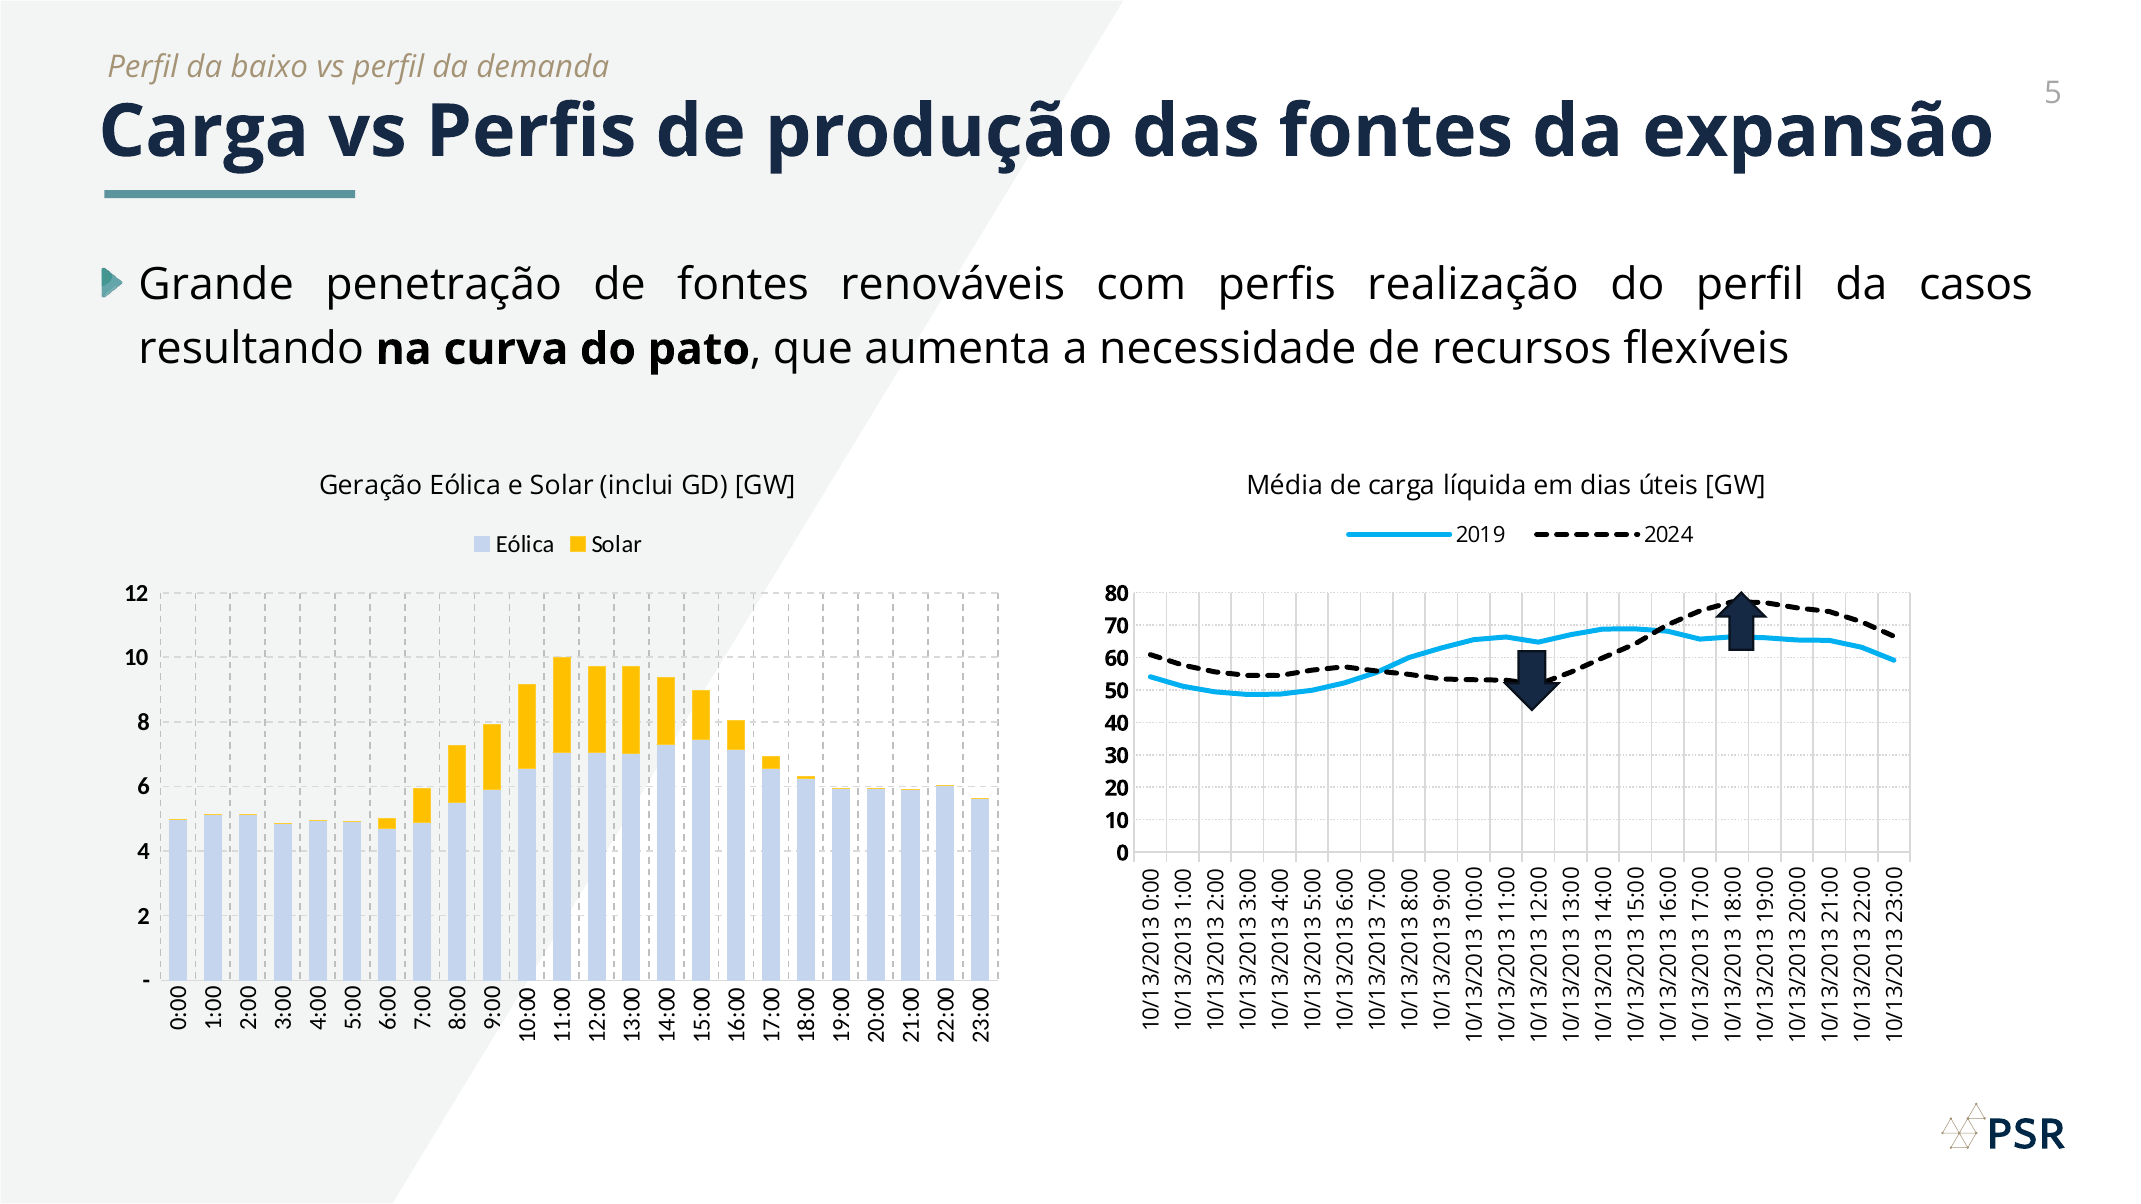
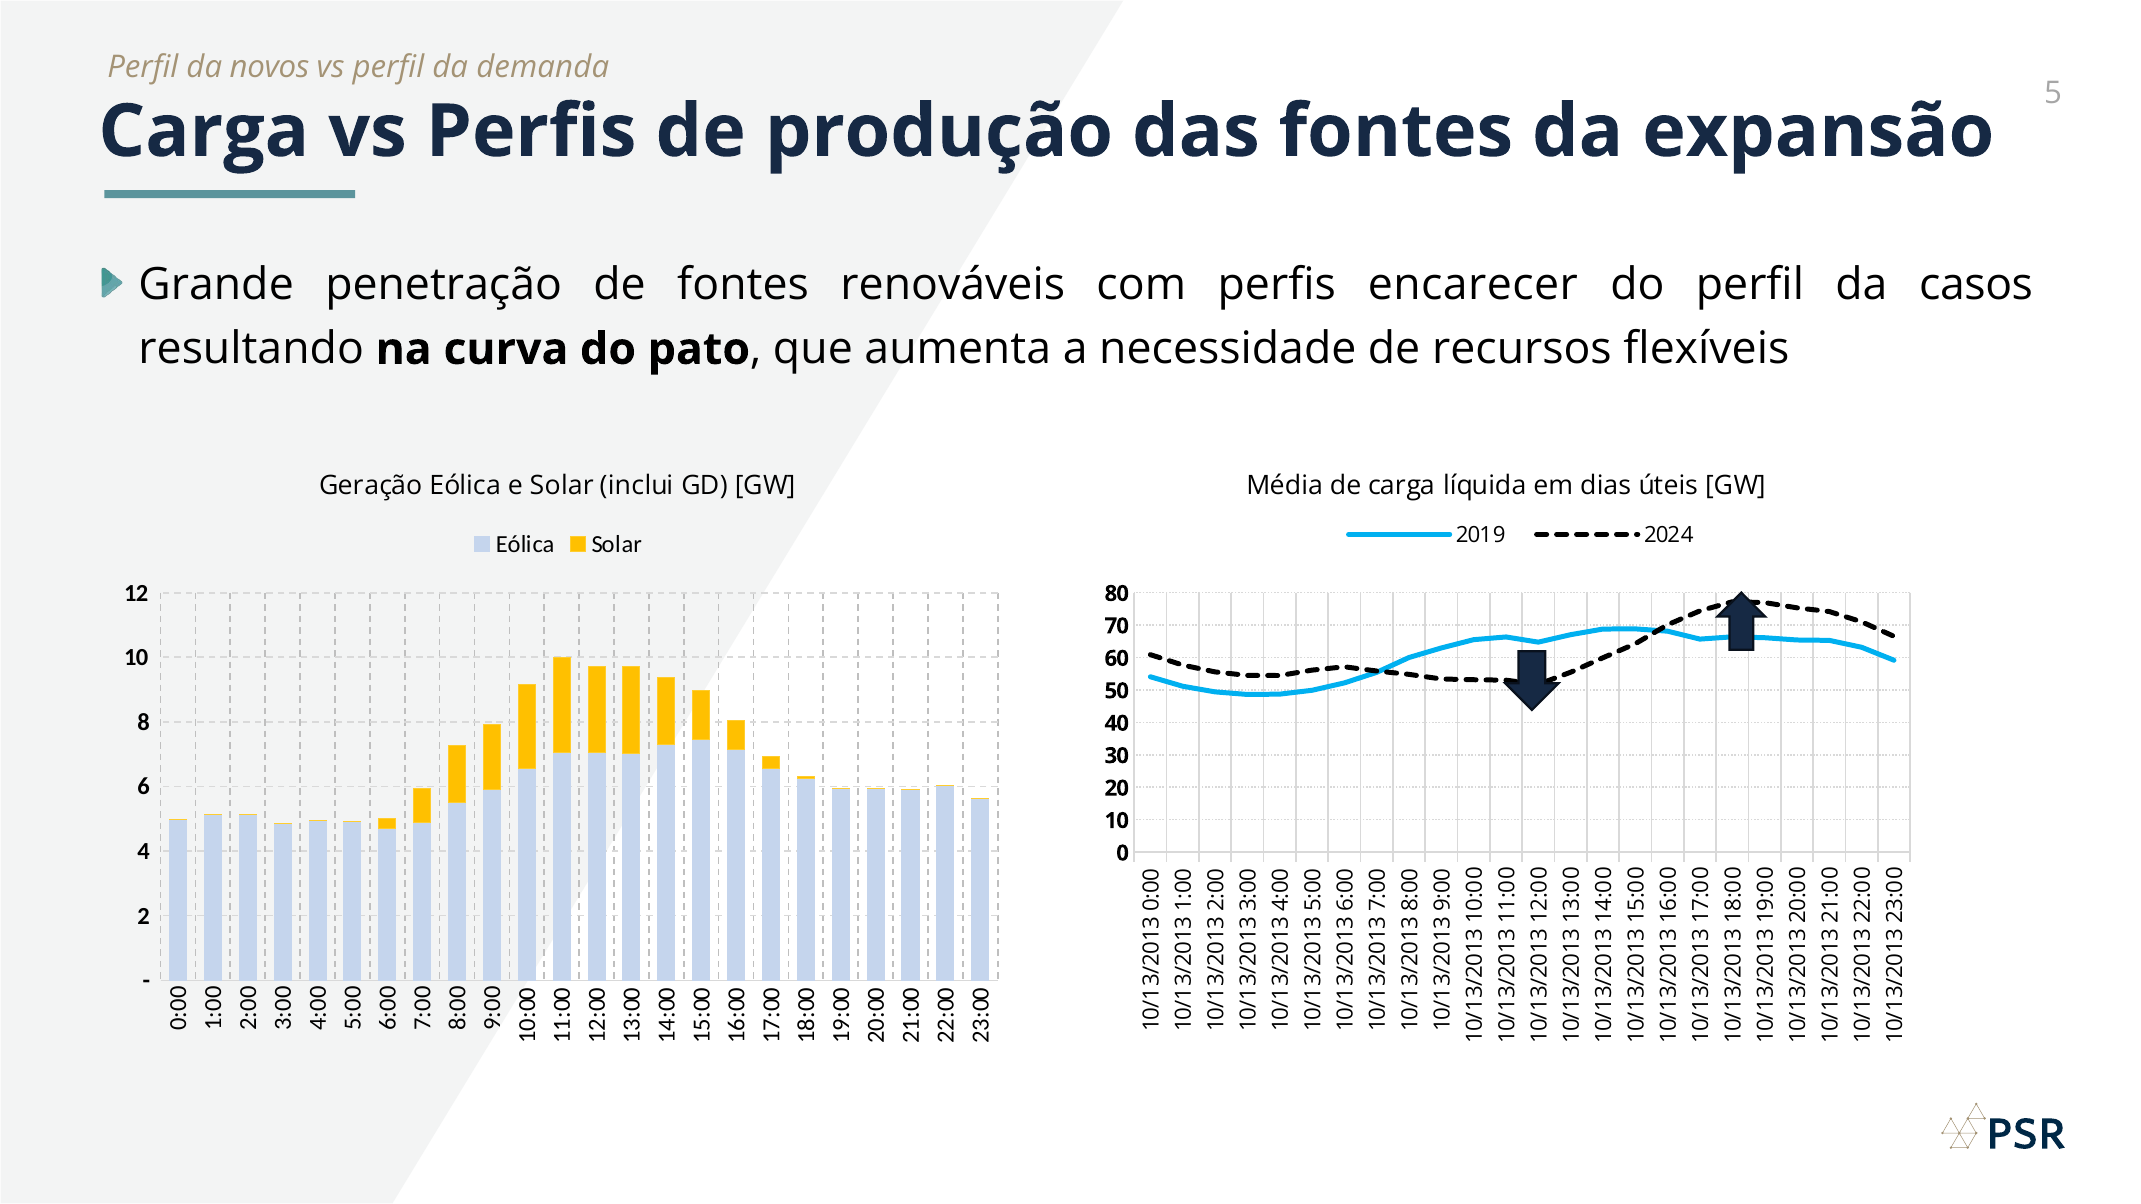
baixo: baixo -> novos (270, 67)
realização: realização -> encarecer (1473, 285)
